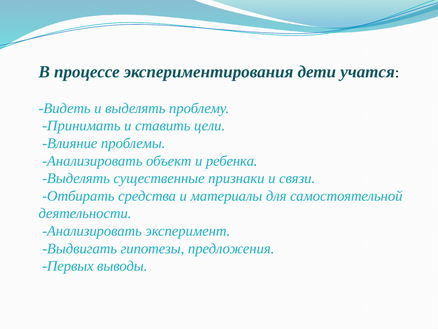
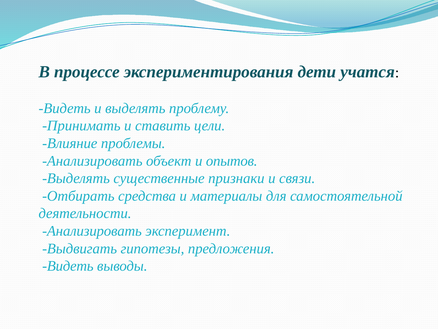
ребенка: ребенка -> опытов (232, 161)
Первых: Первых -> Видеть (68, 266)
